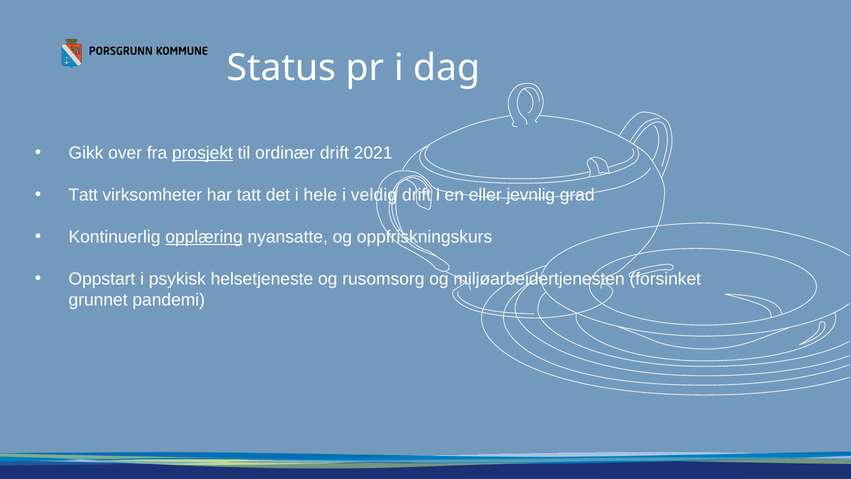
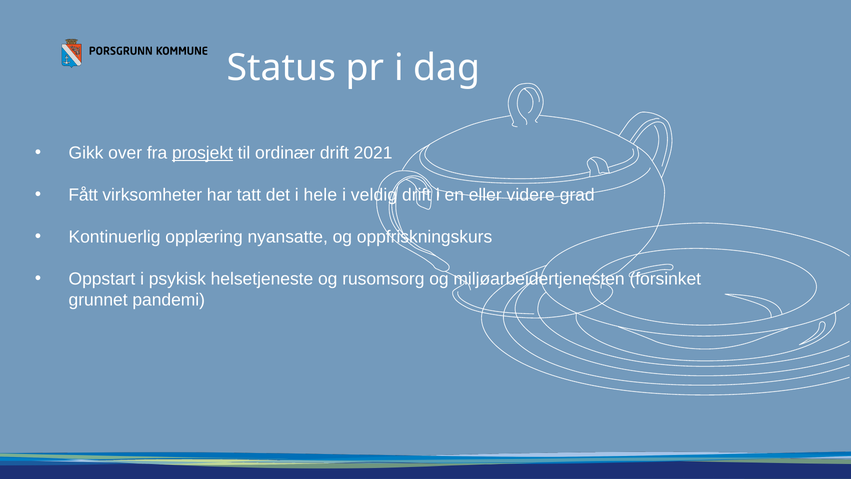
Tatt: Tatt -> Fått (83, 195)
jevnlig: jevnlig -> videre (531, 195)
opplæring underline: present -> none (204, 237)
